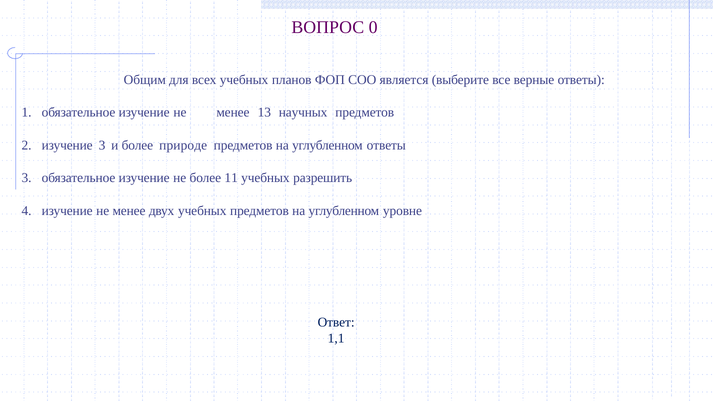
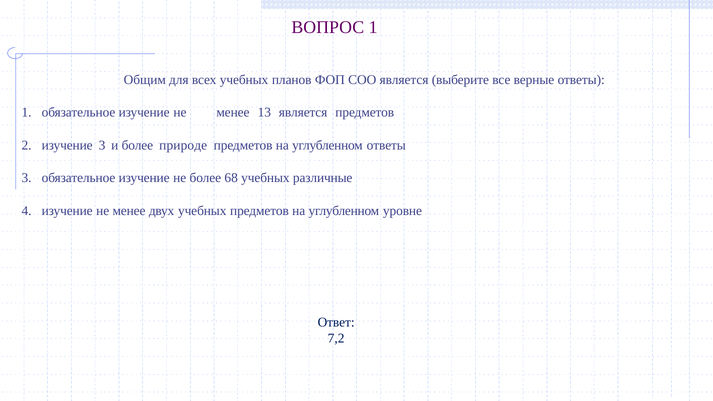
ВОПРОС 0: 0 -> 1 (373, 27)
13 научных: научных -> является (303, 112)
11: 11 -> 68 (231, 178)
разрешить: разрешить -> различные (323, 178)
1,1: 1,1 -> 7,2 (336, 338)
